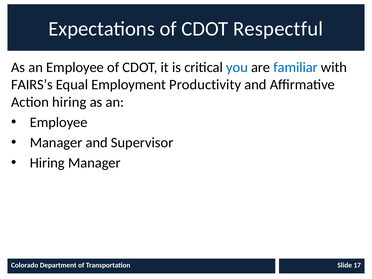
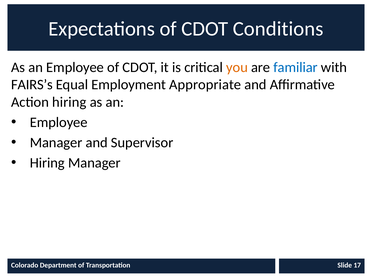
Respectful: Respectful -> Conditions (278, 29)
you colour: blue -> orange (237, 67)
Productivity: Productivity -> Appropriate (205, 85)
